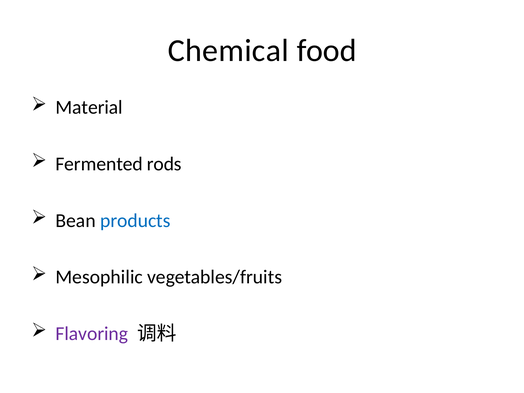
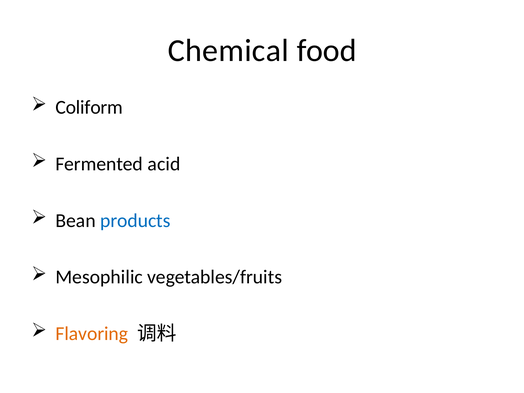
Material: Material -> Coliform (89, 107)
rods: rods -> acid (164, 164)
Flavoring colour: purple -> orange (92, 334)
